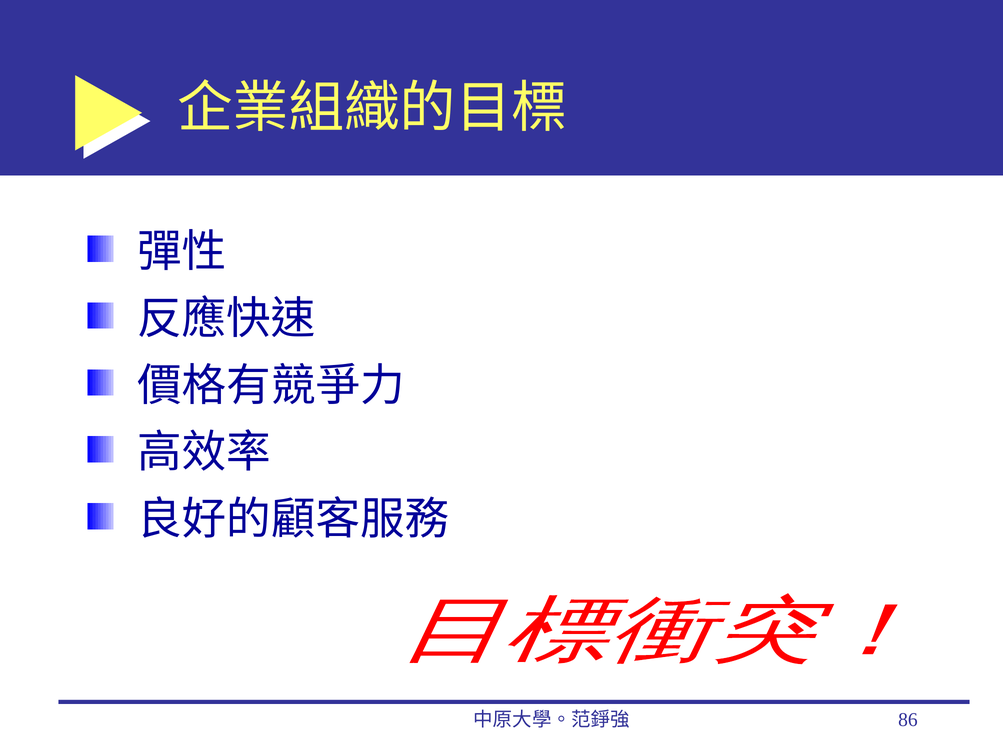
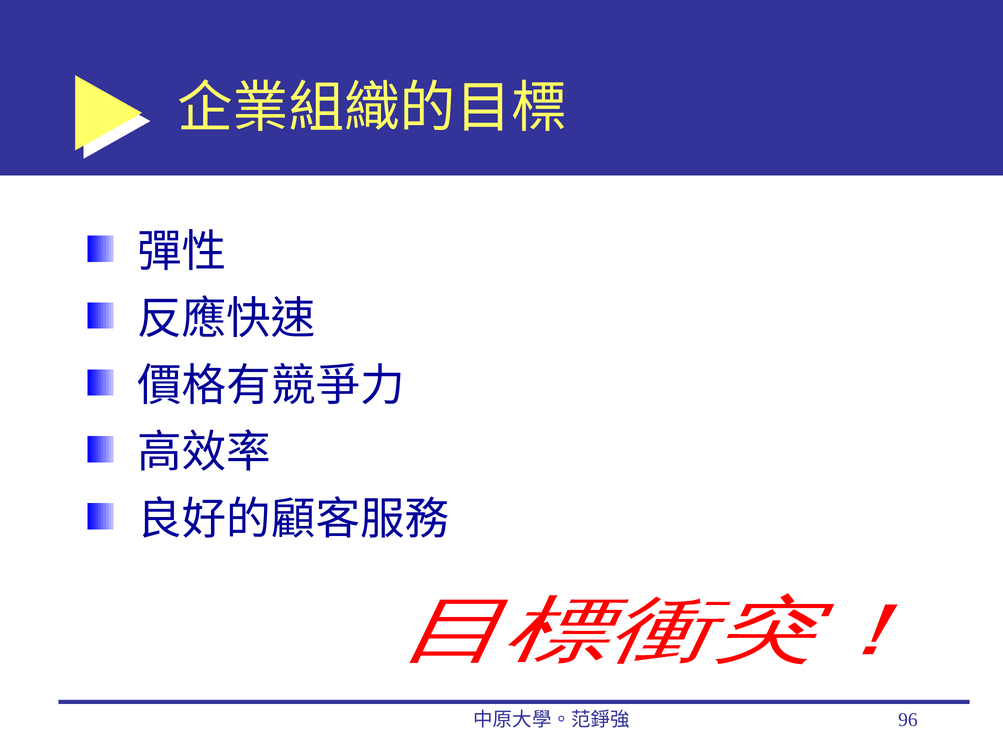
86: 86 -> 96 (908, 720)
